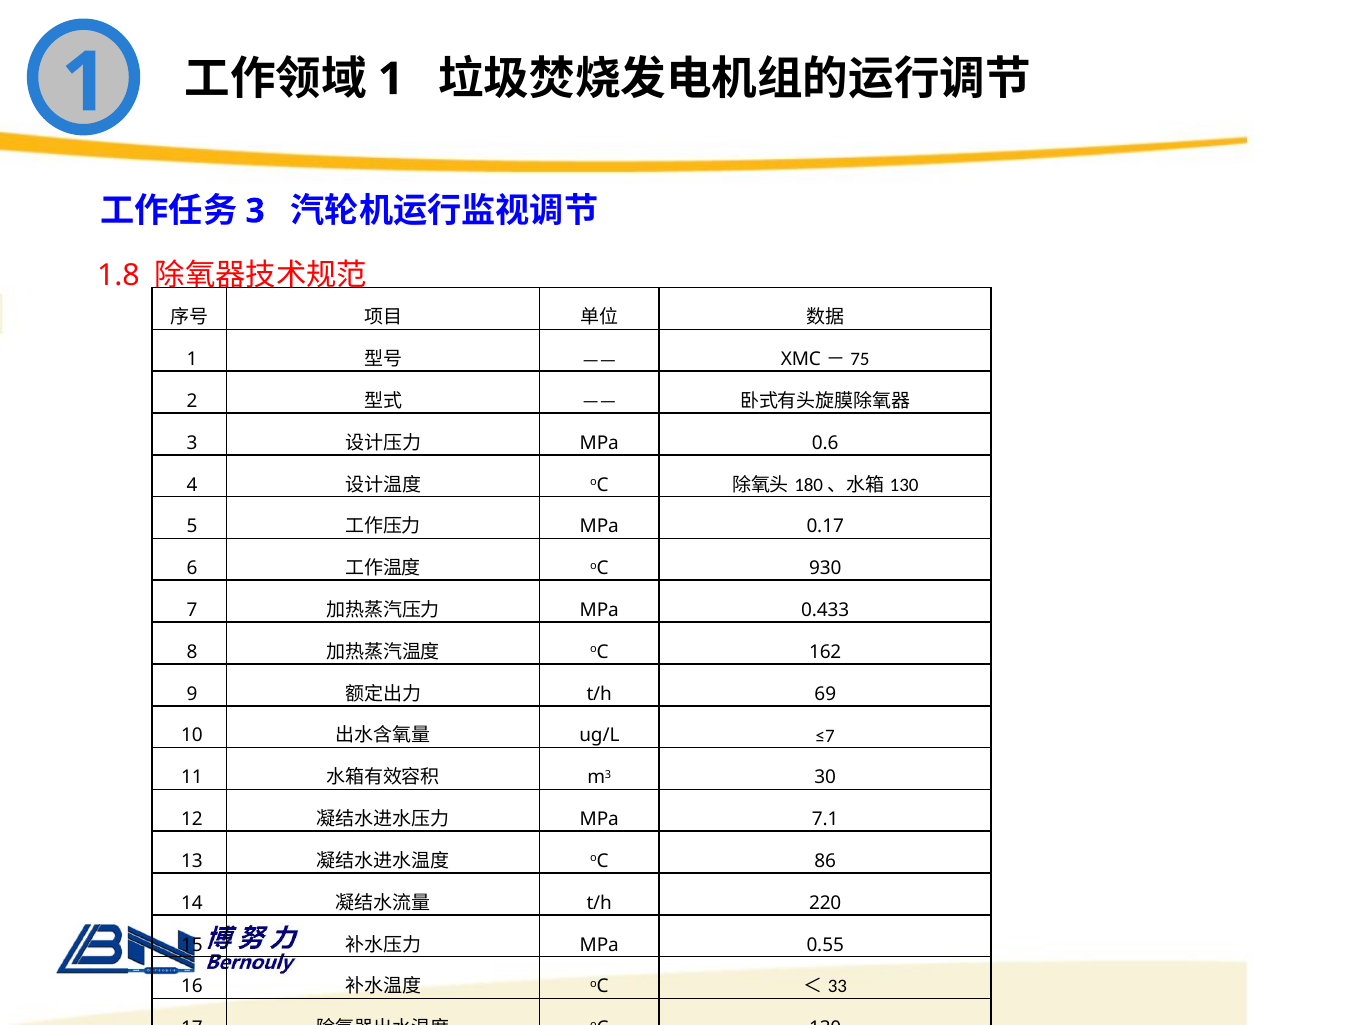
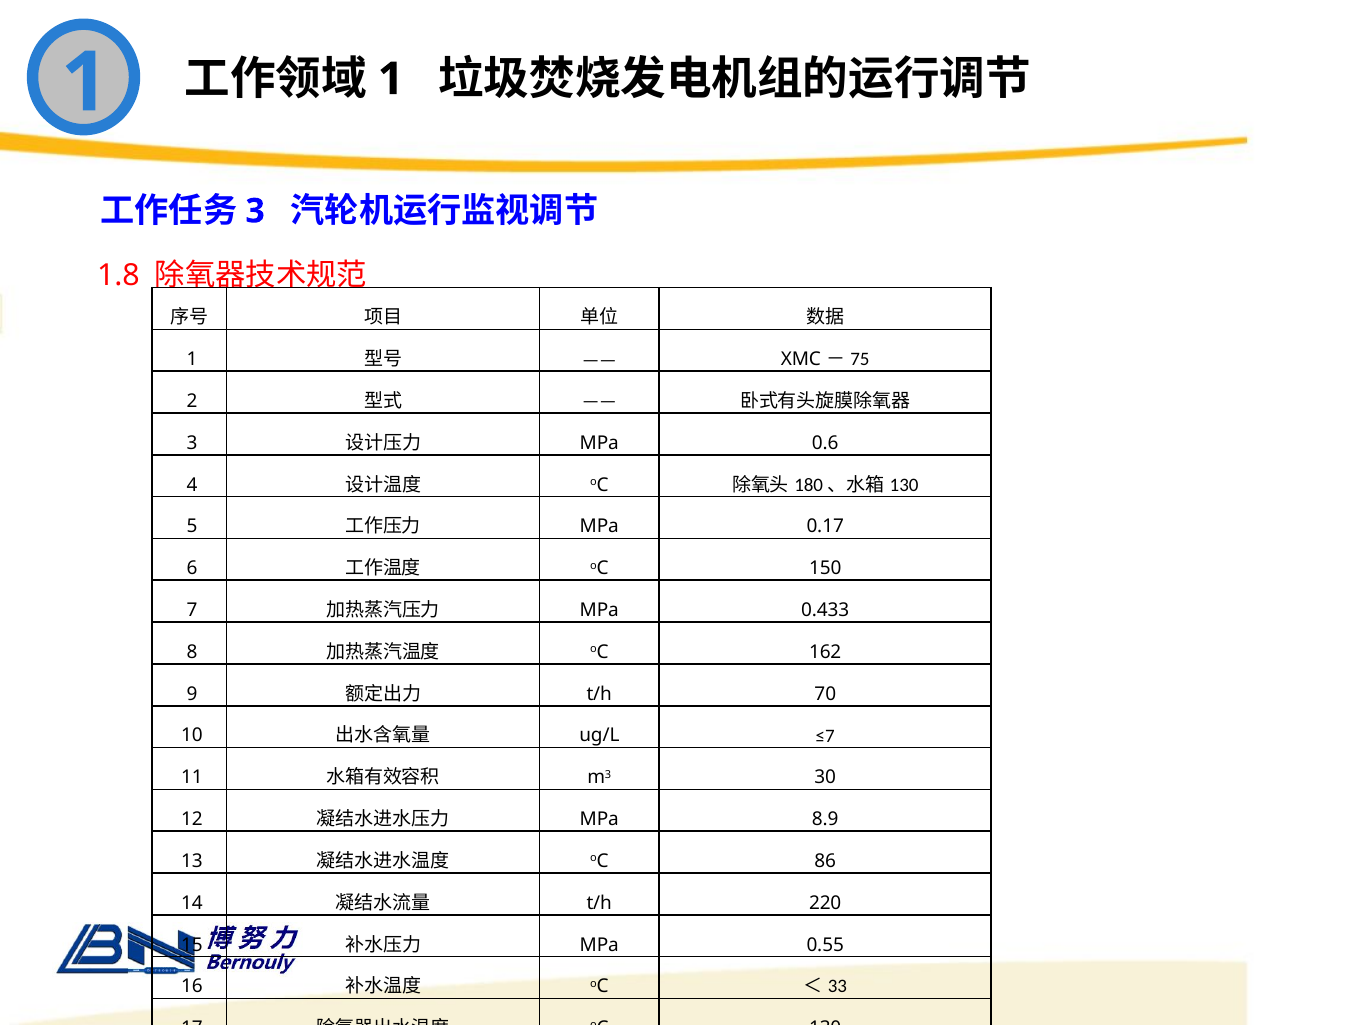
930: 930 -> 150 (825, 569)
69: 69 -> 70 (825, 694)
7.1: 7.1 -> 8.9 (825, 820)
